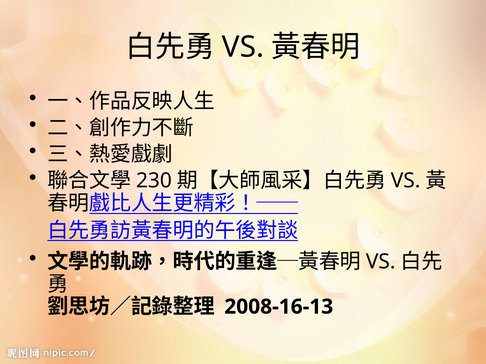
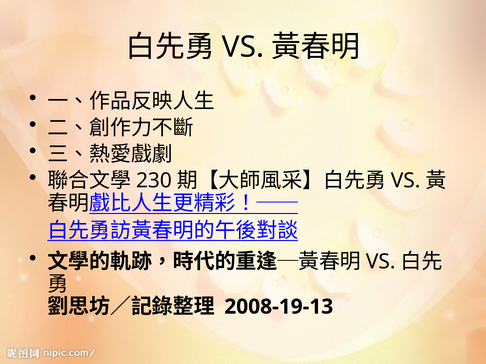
2008-16-13: 2008-16-13 -> 2008-19-13 (279, 307)
